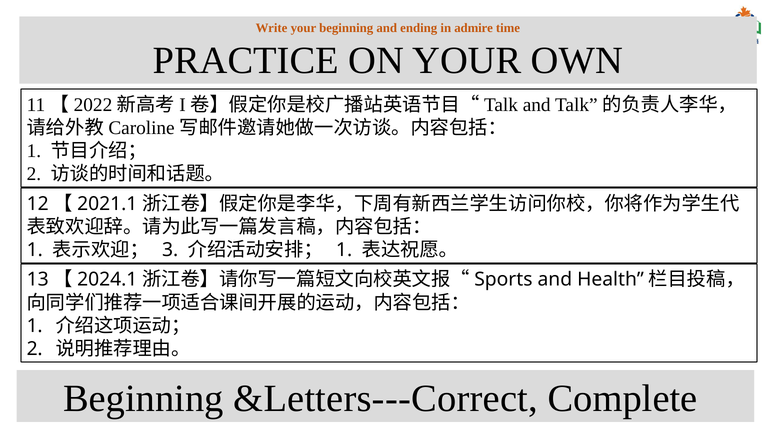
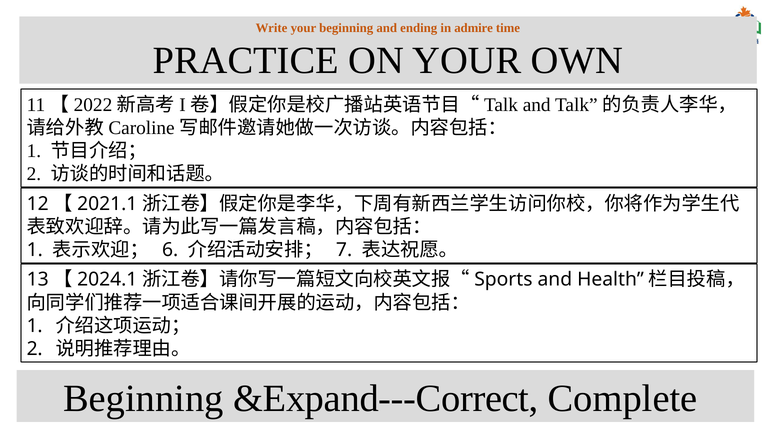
3: 3 -> 6 (170, 250)
1: 1 -> 7 (344, 250)
&Letters---Correct: &Letters---Correct -> &Expand---Correct (386, 399)
